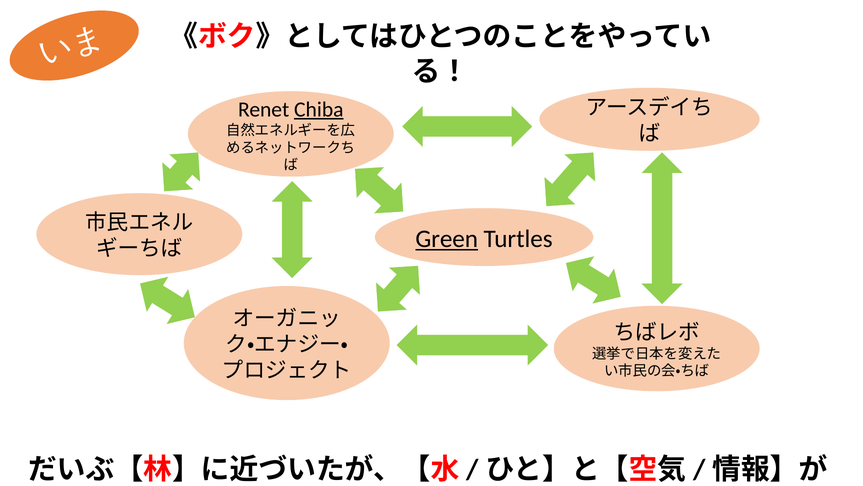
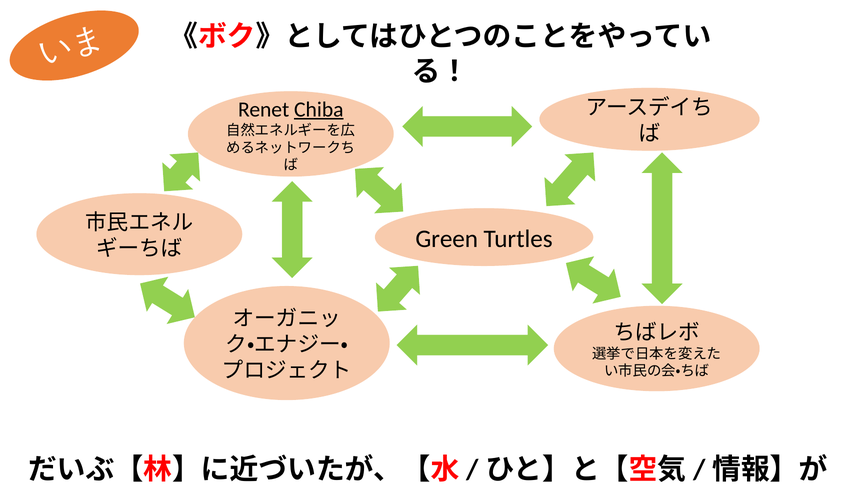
Green underline: present -> none (447, 239)
